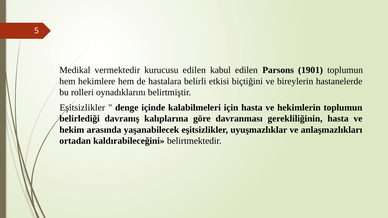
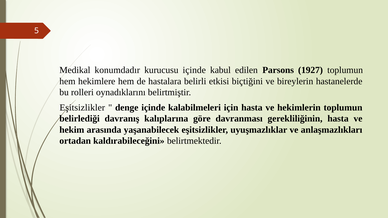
vermektedir: vermektedir -> konumdadır (117, 70)
kurucusu edilen: edilen -> içinde (194, 70)
1901: 1901 -> 1927 (310, 70)
